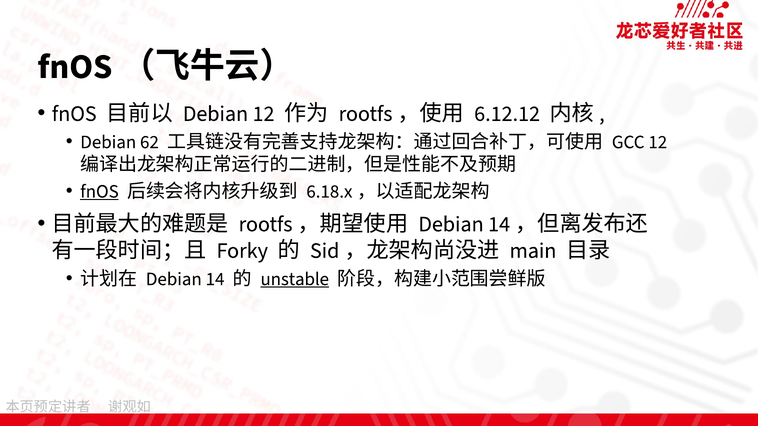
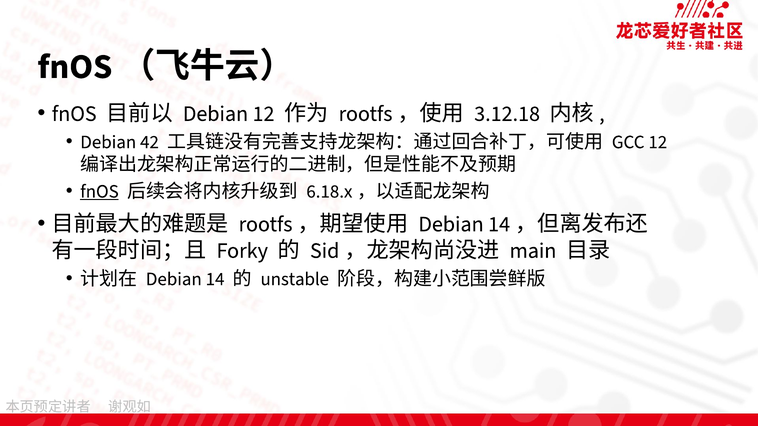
6.12.12: 6.12.12 -> 3.12.18 (507, 114)
62: 62 -> 42 (149, 142)
unstable underline: present -> none (295, 279)
